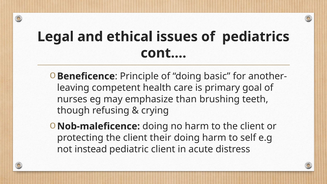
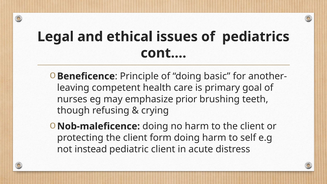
than: than -> prior (186, 99)
their: their -> form (161, 138)
